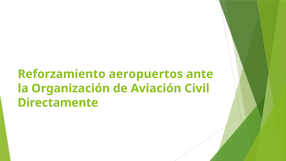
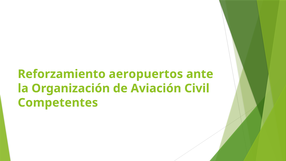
Directamente: Directamente -> Competentes (58, 103)
